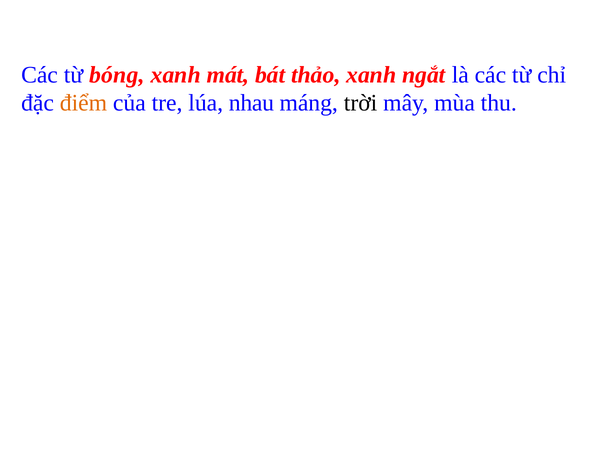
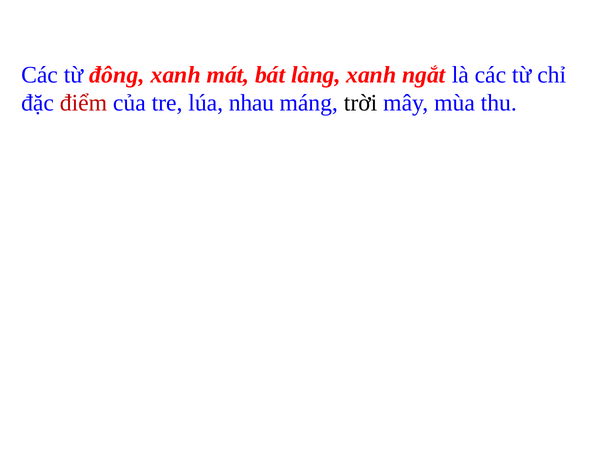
bóng: bóng -> đông (117, 75)
thảo: thảo -> làng (316, 75)
điểm colour: orange -> red (83, 103)
